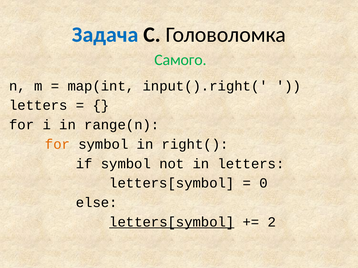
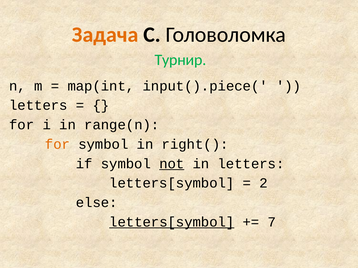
Задача colour: blue -> orange (105, 35)
Самого: Самого -> Турнир (180, 60)
input().right(: input().right( -> input().piece( (205, 86)
not underline: none -> present (172, 164)
0: 0 -> 2 (263, 183)
2: 2 -> 7 (272, 222)
